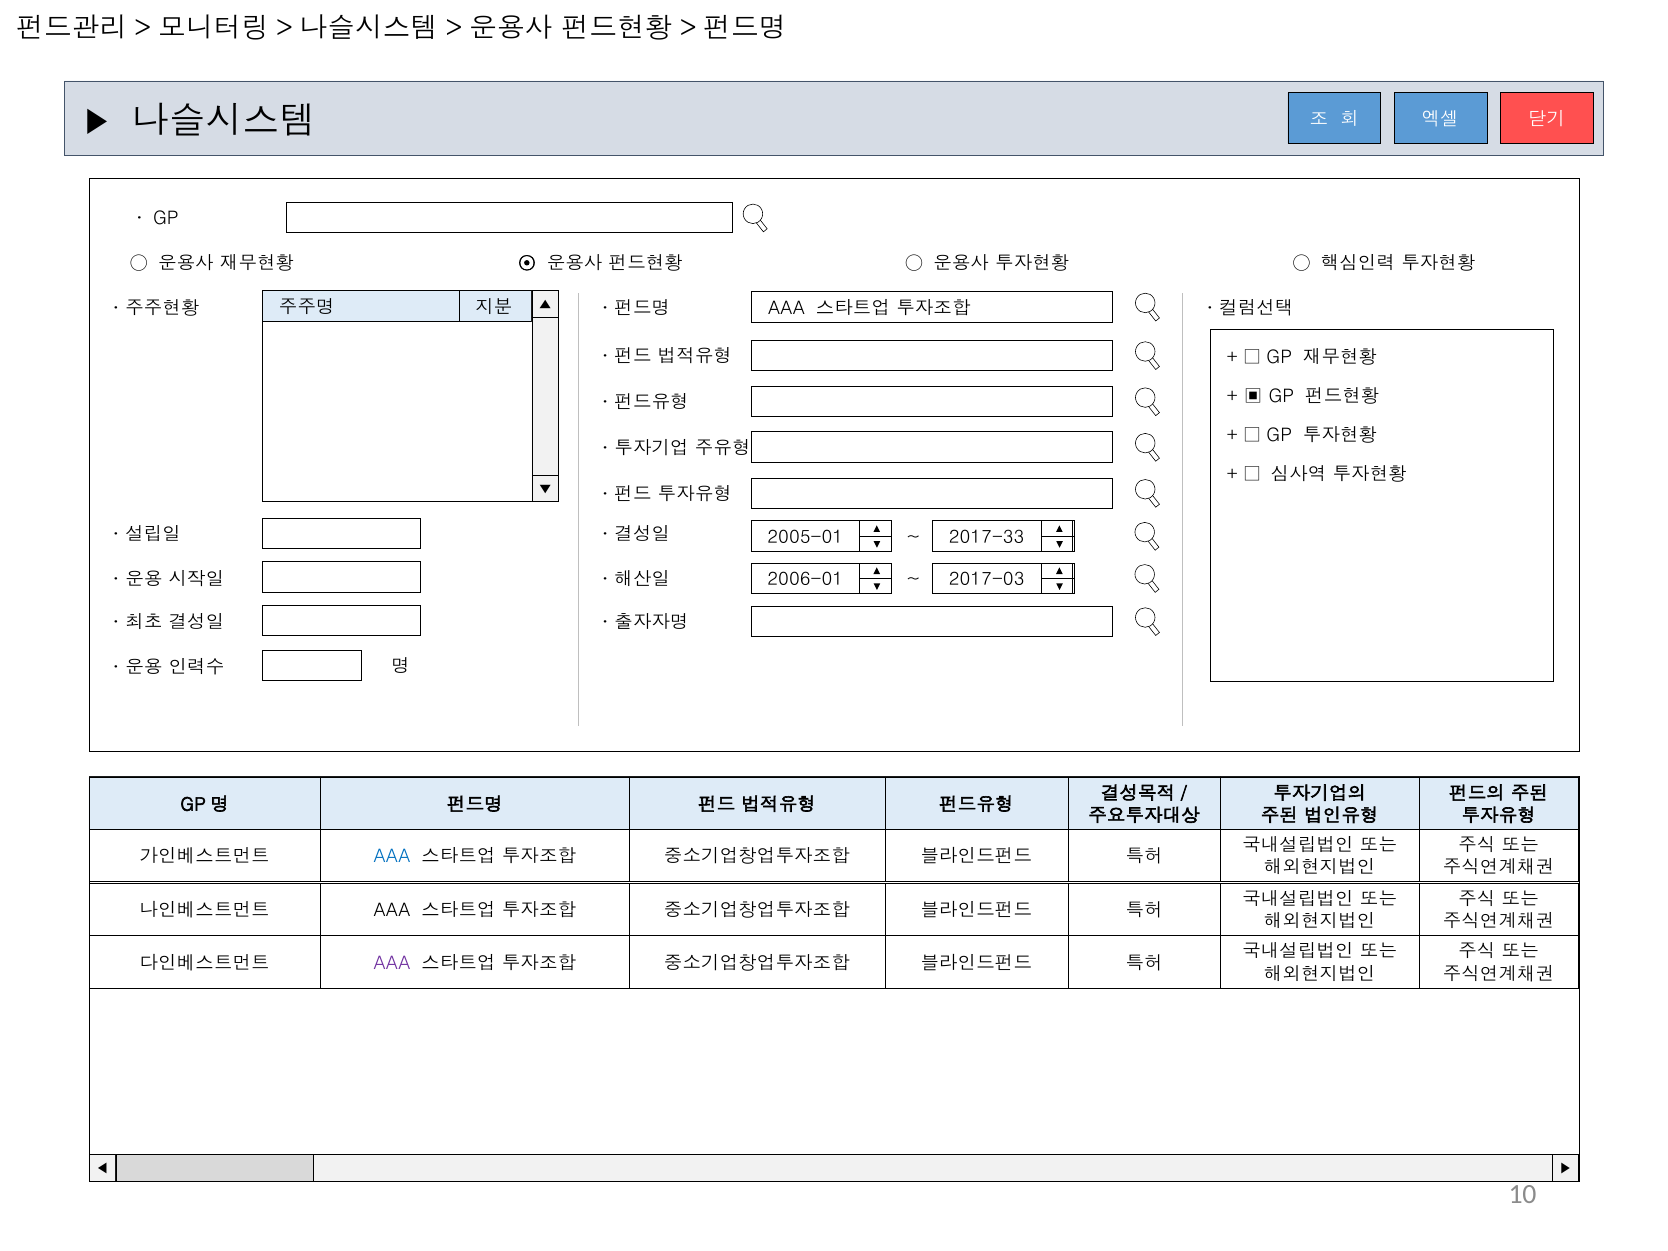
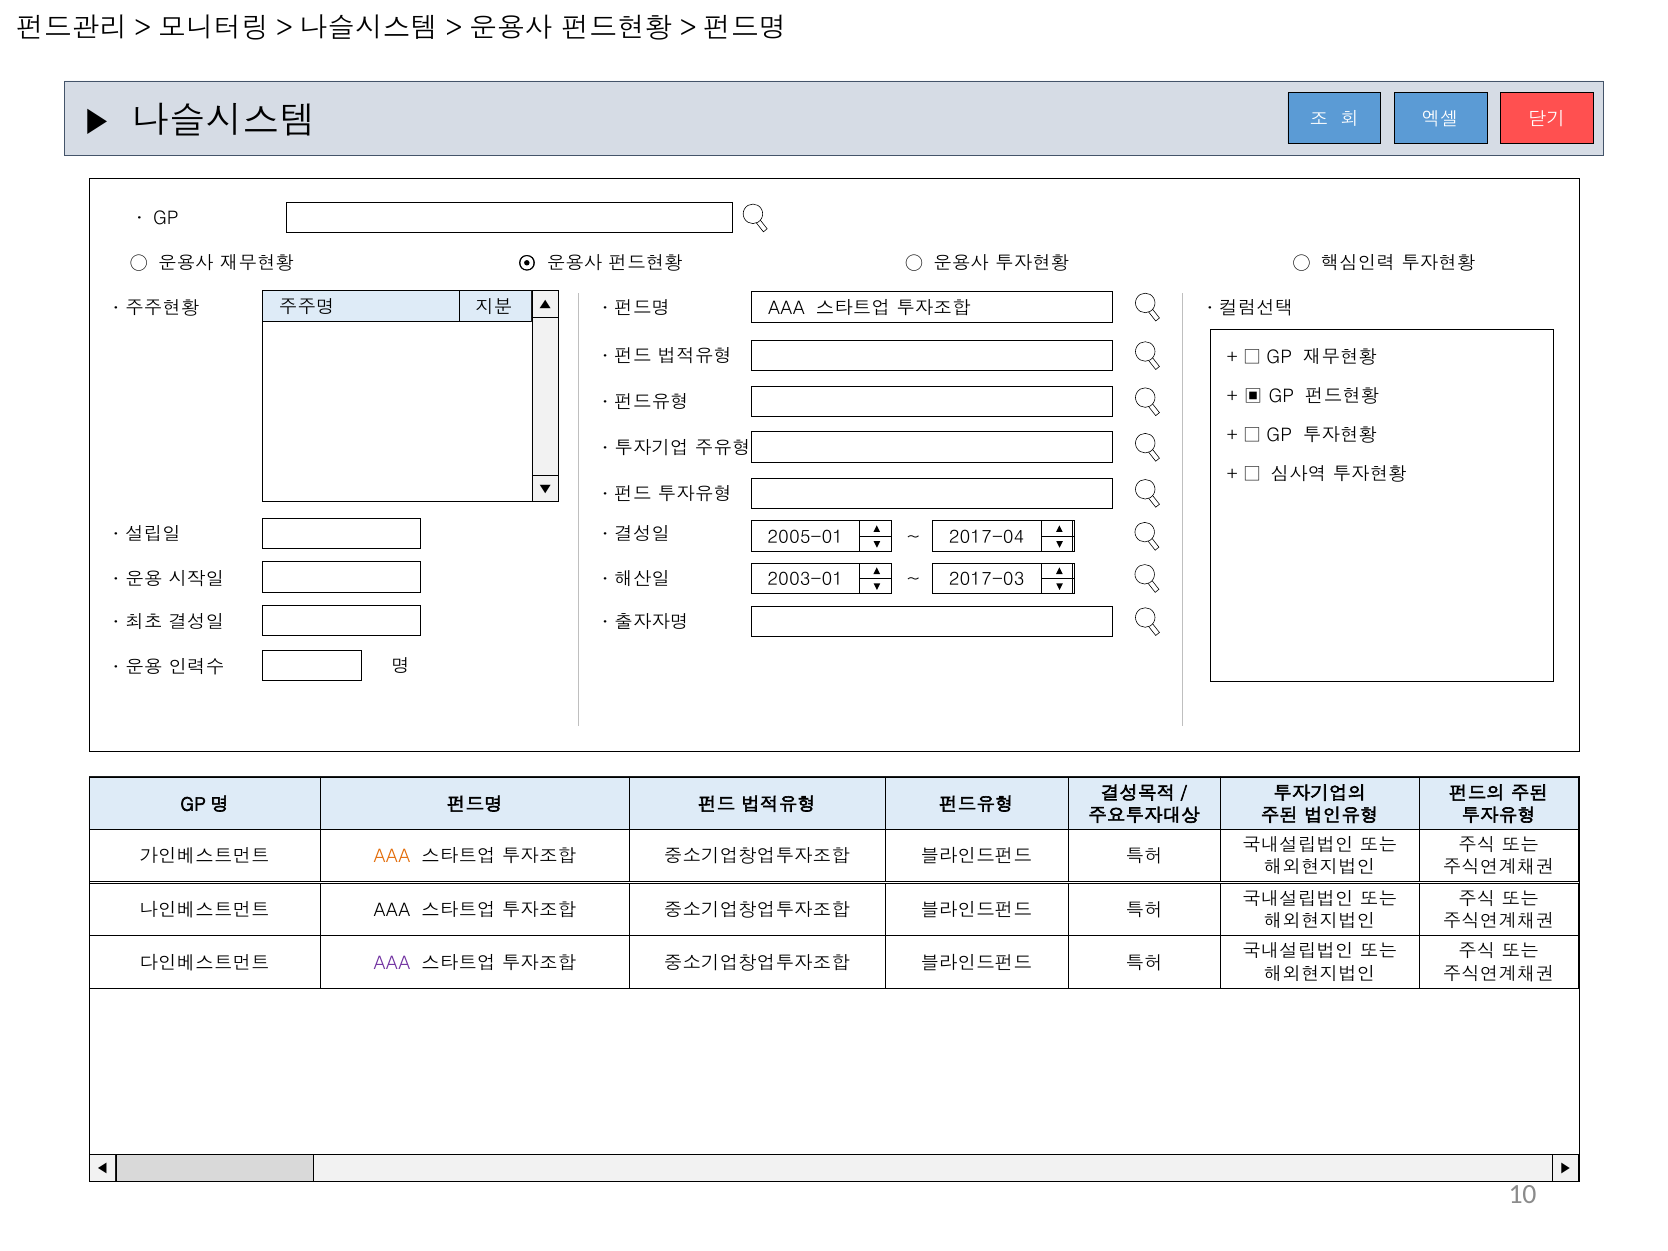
2017-33: 2017-33 -> 2017-04 (987, 537)
2006-01: 2006-01 -> 2003-01 (805, 579)
AAA colour: blue -> orange (392, 857)
